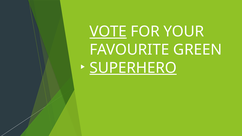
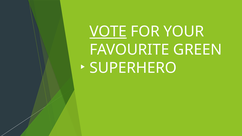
SUPERHERO underline: present -> none (133, 68)
